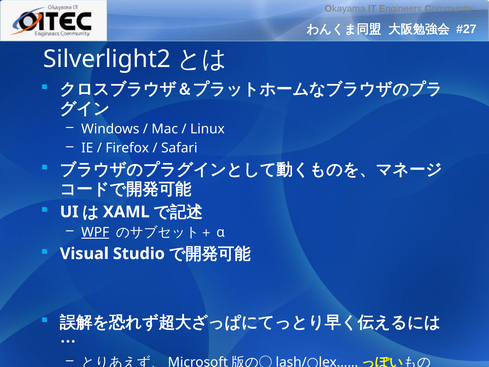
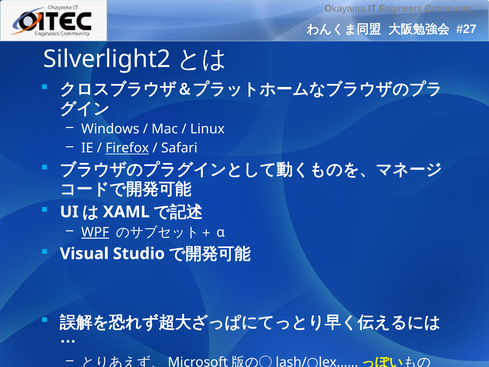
Firefox underline: none -> present (127, 148)
